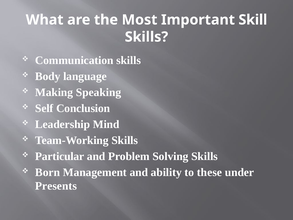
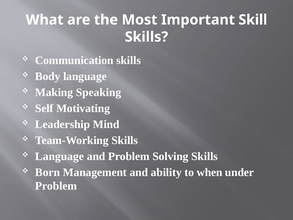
Conclusion: Conclusion -> Motivating (83, 108)
Particular: Particular -> Language (60, 156)
these: these -> when (210, 172)
Presents: Presents -> Problem (56, 186)
